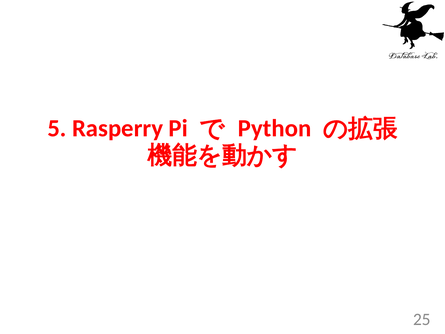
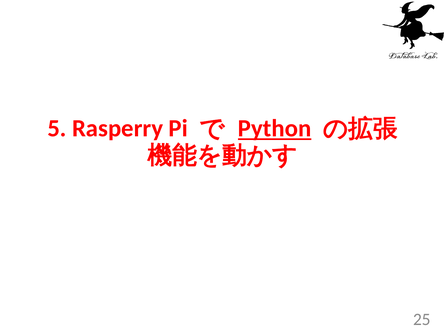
Python underline: none -> present (275, 128)
